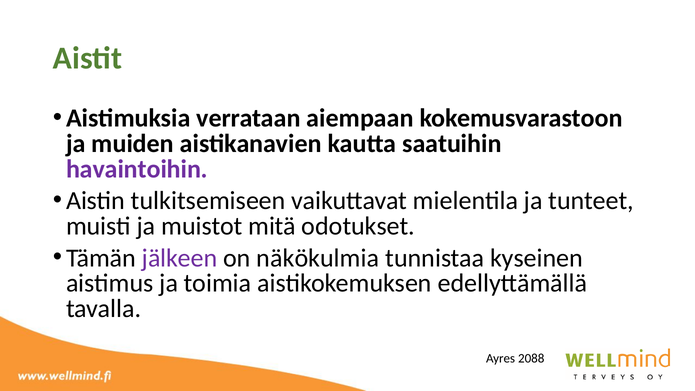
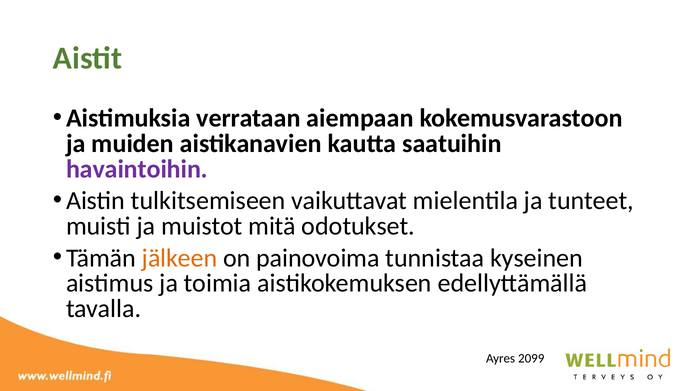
jälkeen colour: purple -> orange (180, 258)
näkökulmia: näkökulmia -> painovoima (318, 258)
2088: 2088 -> 2099 (531, 358)
